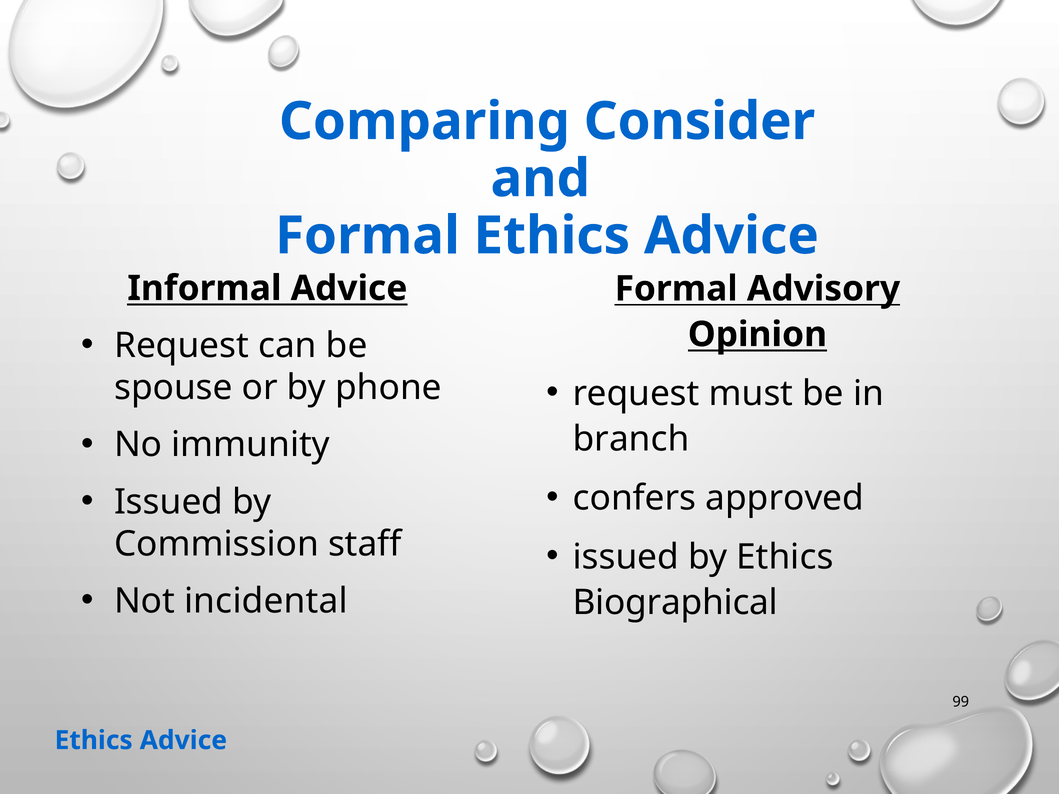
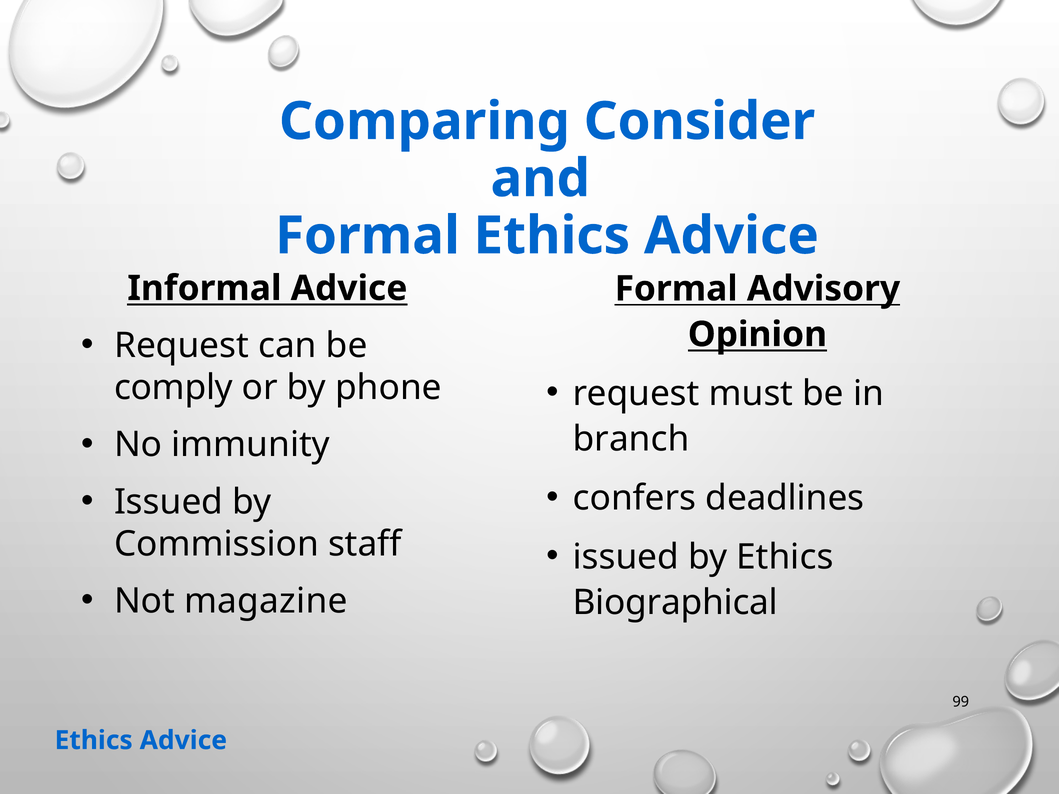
spouse: spouse -> comply (174, 388)
approved: approved -> deadlines (785, 498)
incidental: incidental -> magazine (266, 601)
